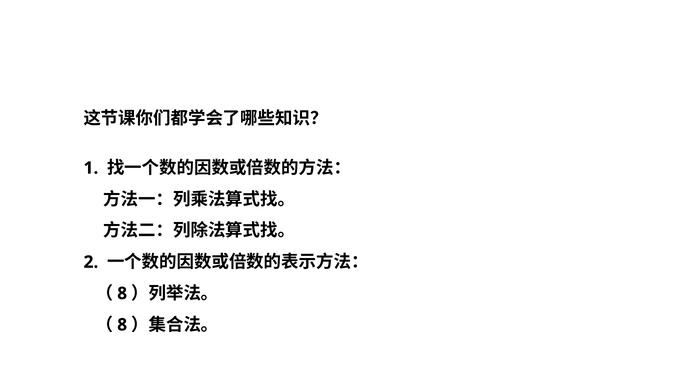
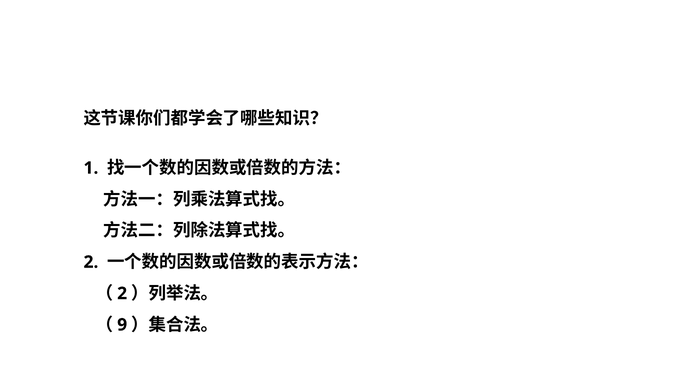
8: 8 -> 2 (122, 293)
8: 8 -> 9 (122, 325)
